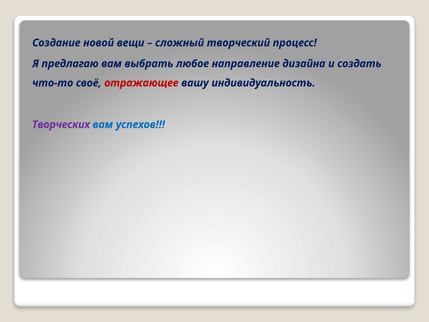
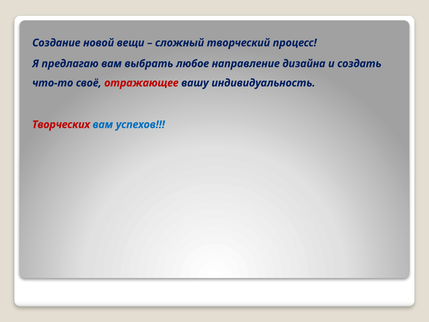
Творческих colour: purple -> red (61, 124)
